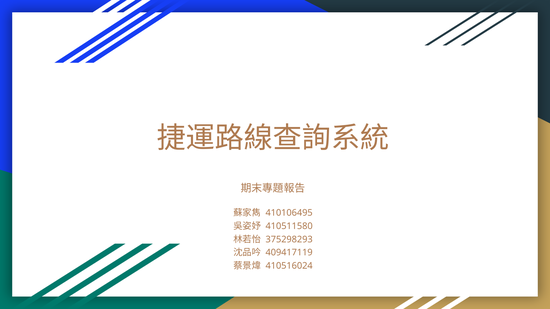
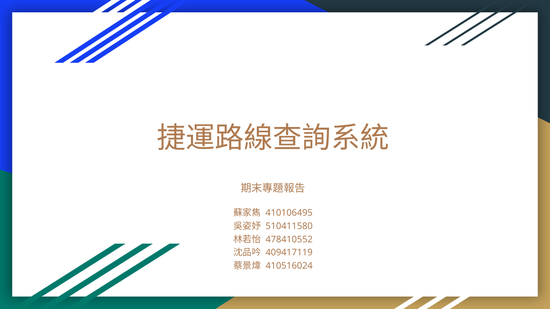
410511580: 410511580 -> 510411580 (289, 226)
375298293: 375298293 -> 478410552 (289, 240)
